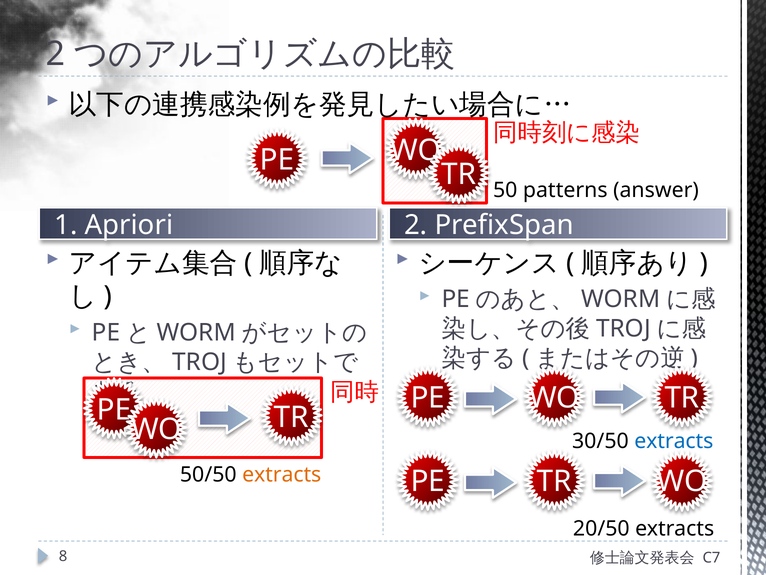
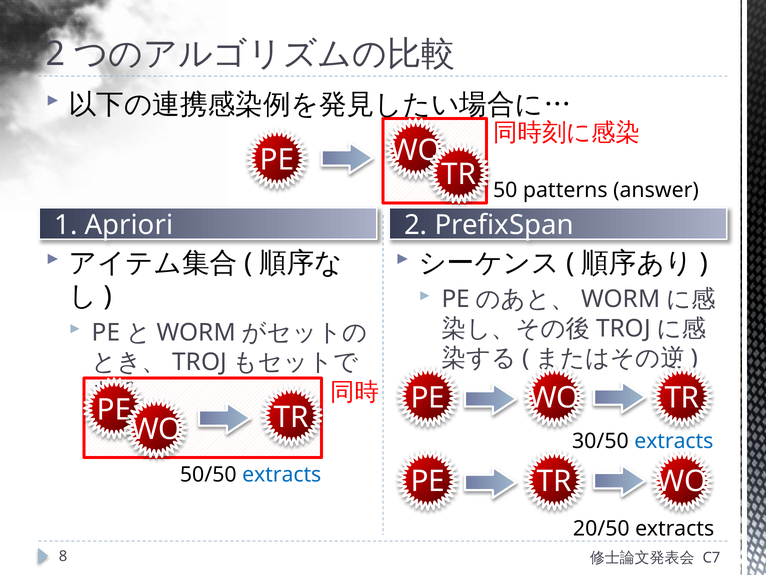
extracts colour: orange -> blue (282, 474)
